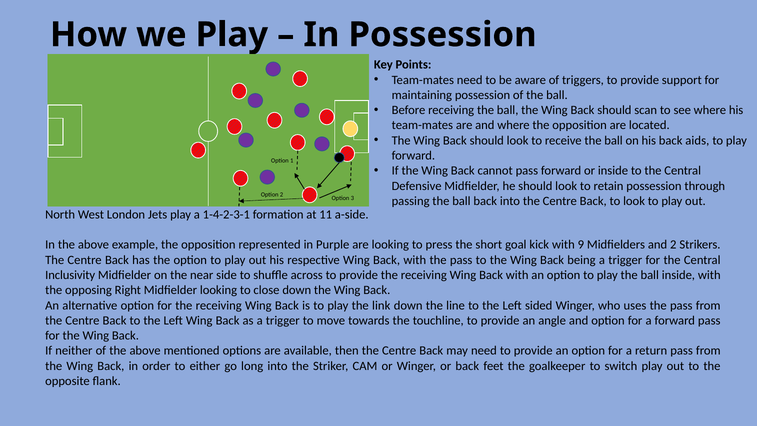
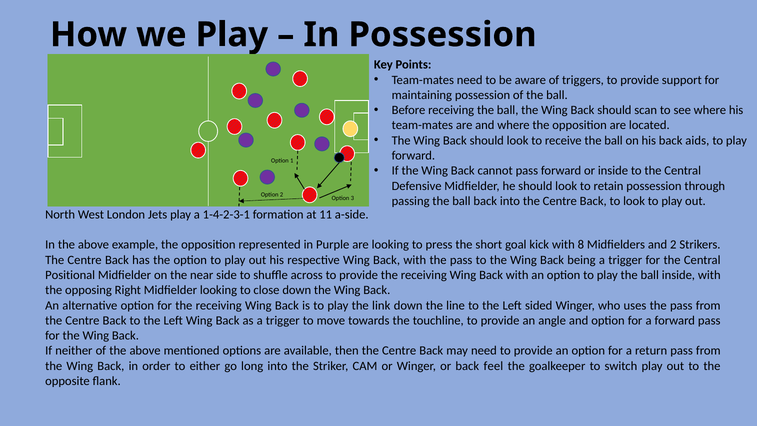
9: 9 -> 8 (581, 245)
Inclusivity: Inclusivity -> Positional (70, 275)
feet: feet -> feel (493, 366)
